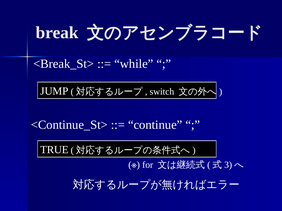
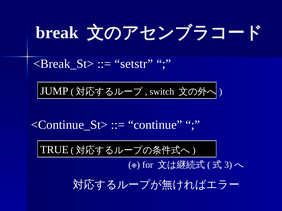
while: while -> setstr (134, 64)
